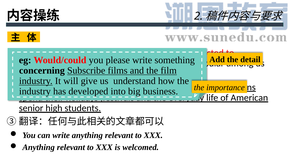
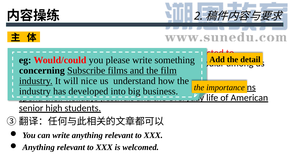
give: give -> nice (89, 81)
